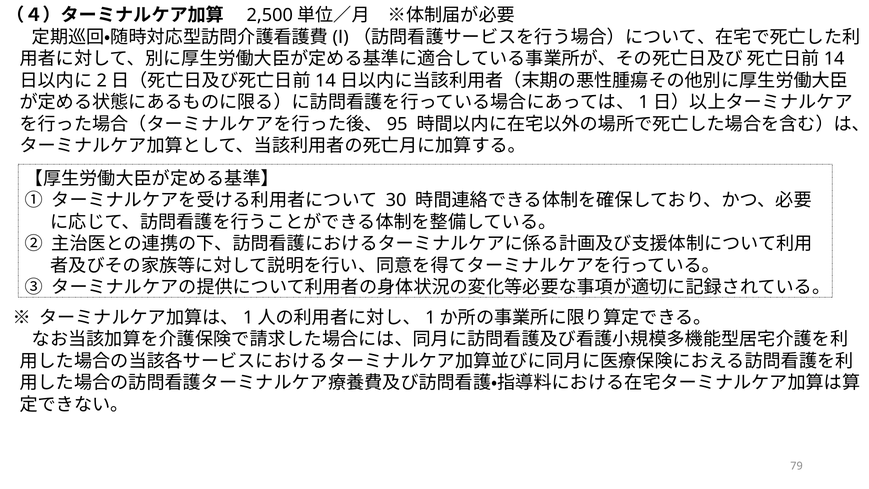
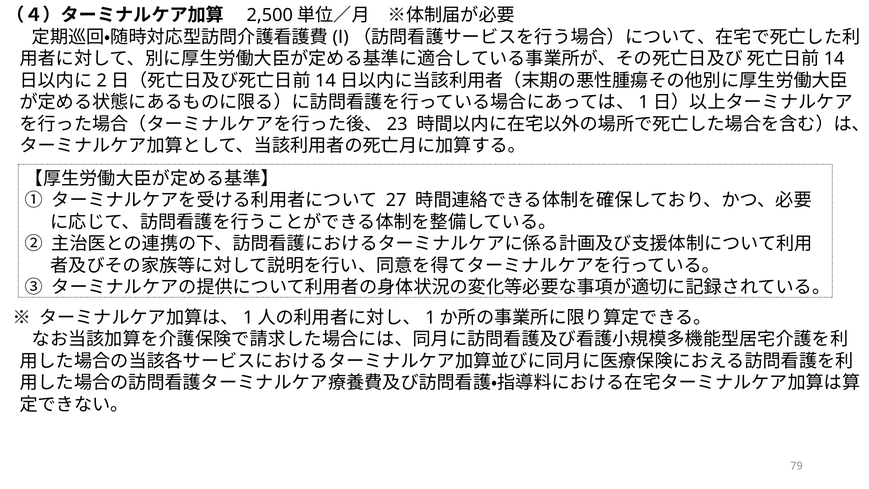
95: 95 -> 23 (397, 124)
30: 30 -> 27 (396, 200)
